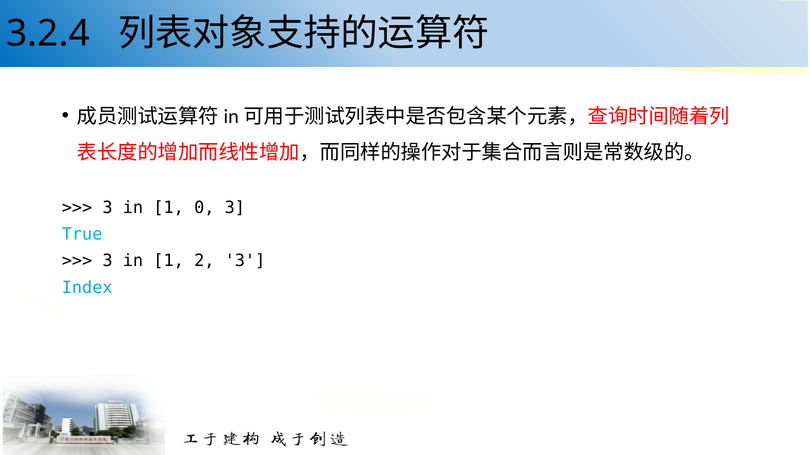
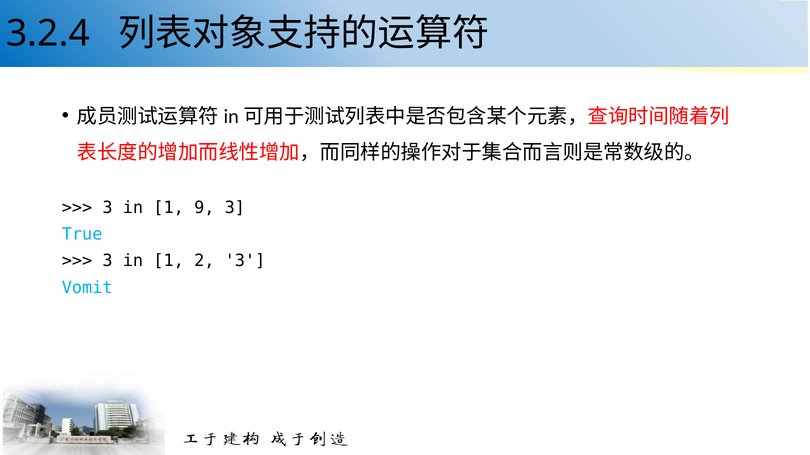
0: 0 -> 9 (204, 208)
Index: Index -> Vomit (87, 288)
